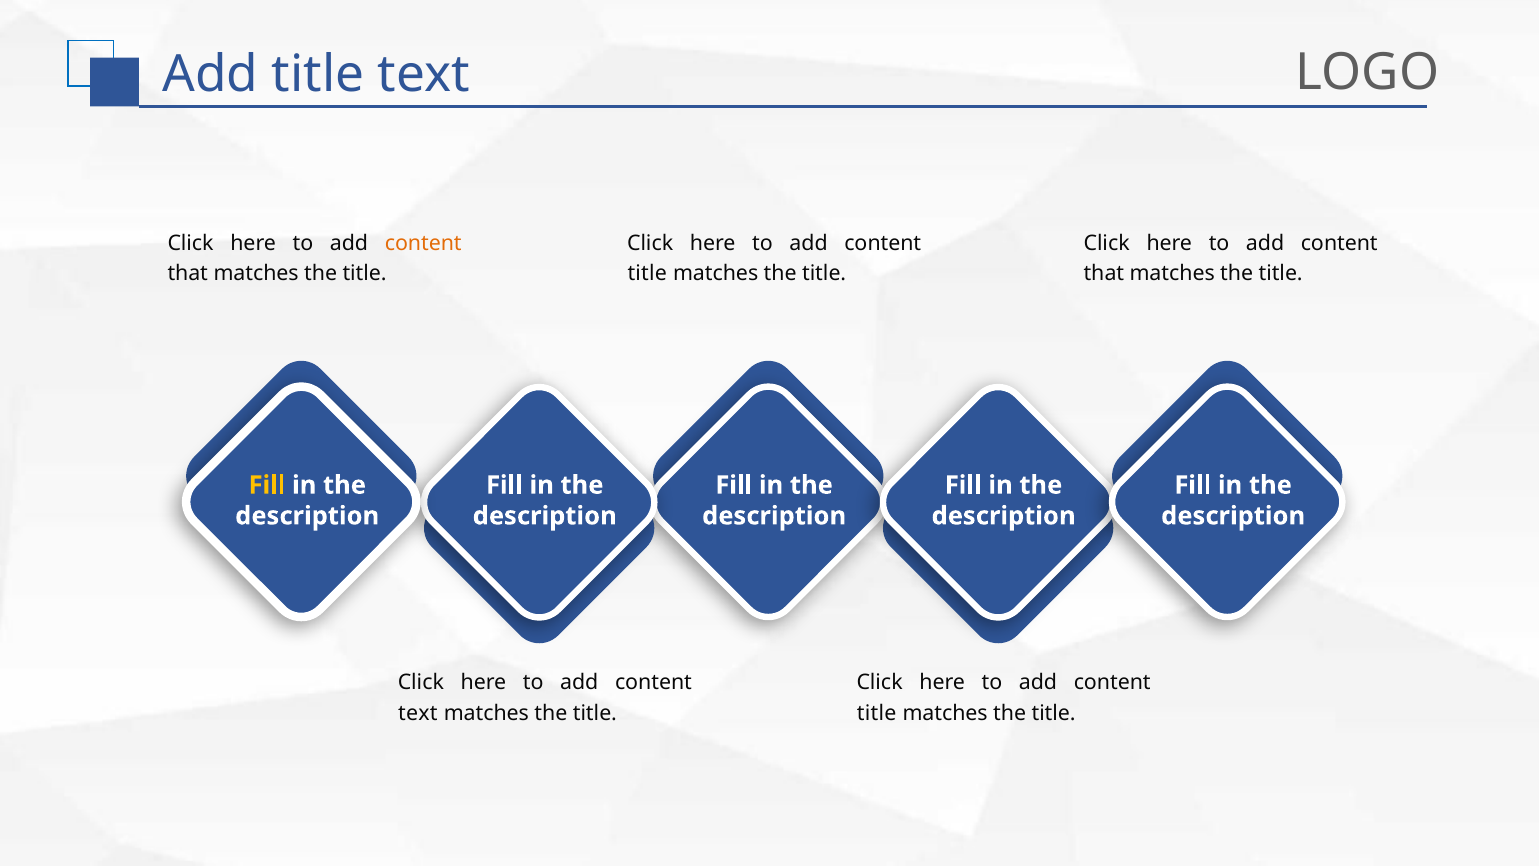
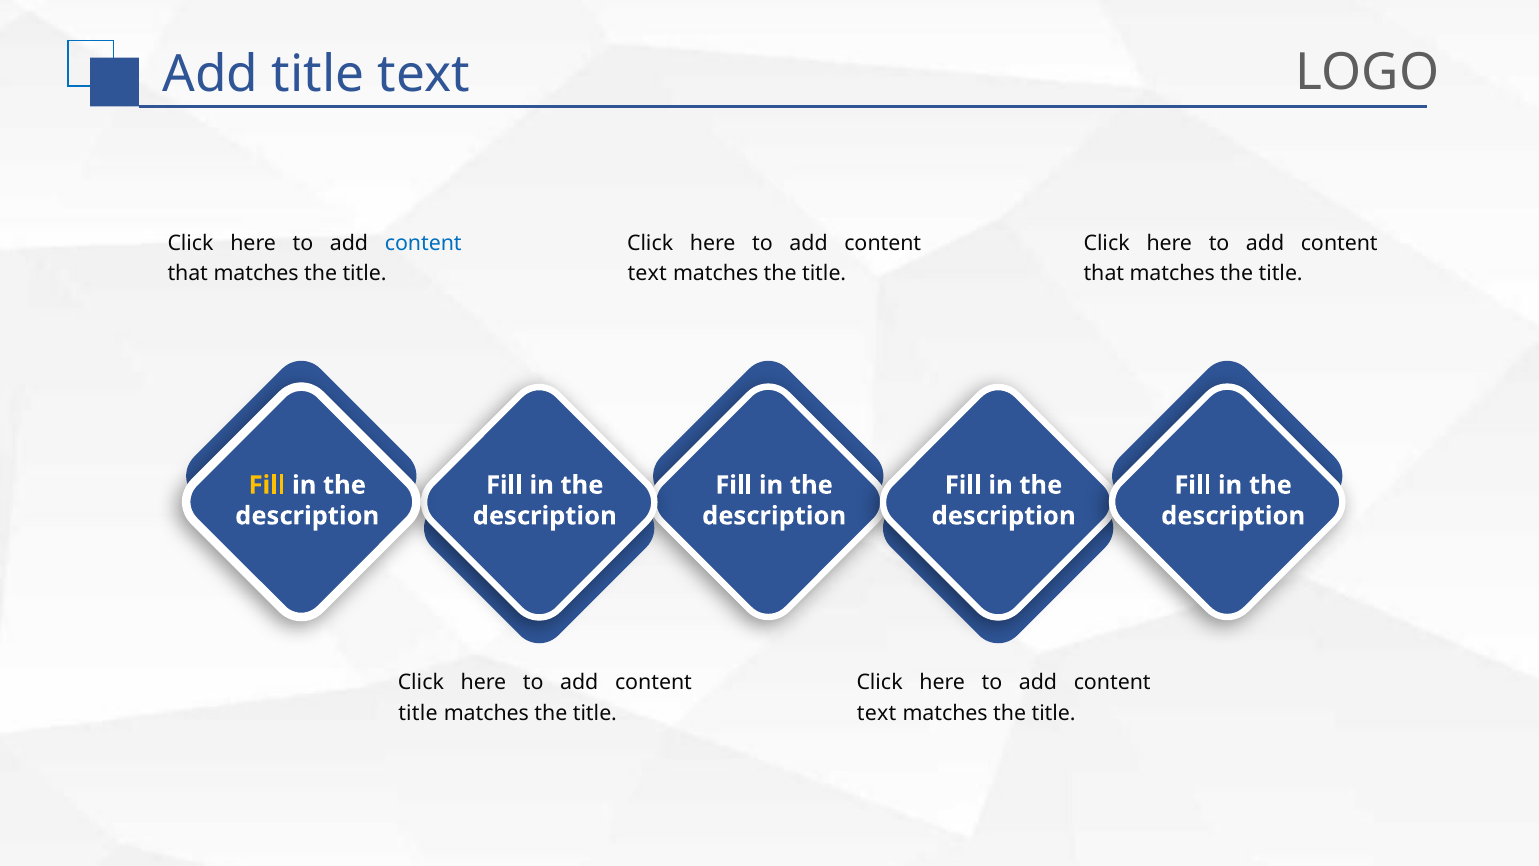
content colour: orange -> blue (423, 243)
title: title -> text (647, 274)
text: text -> title (418, 713)
title: title -> text (877, 713)
